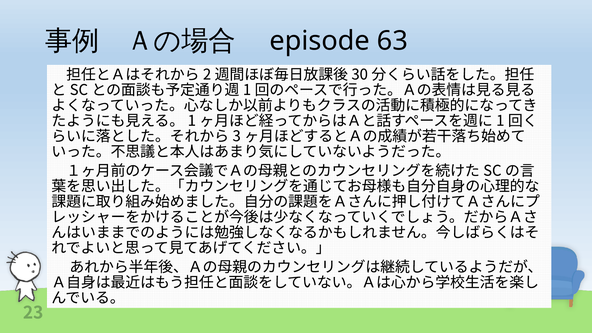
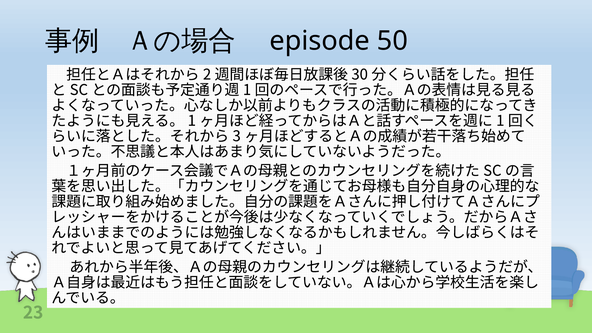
63: 63 -> 50 (392, 41)
